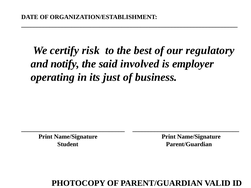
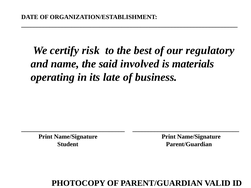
notify: notify -> name (65, 64)
employer: employer -> materials (193, 64)
just: just -> late (112, 77)
